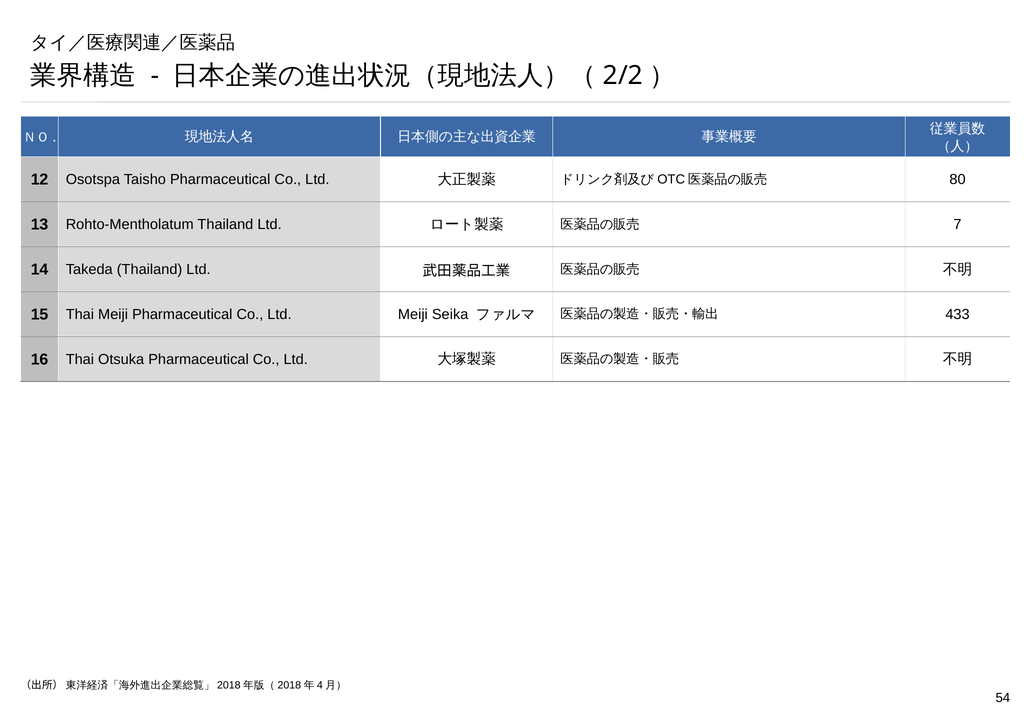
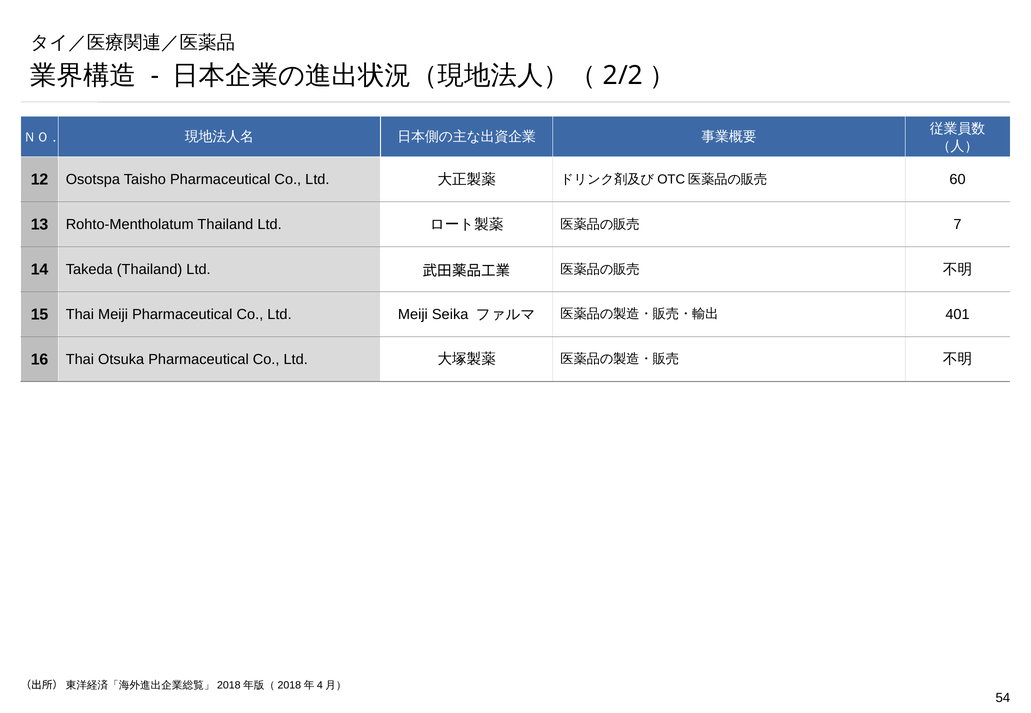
80: 80 -> 60 (958, 180)
433: 433 -> 401 (958, 315)
